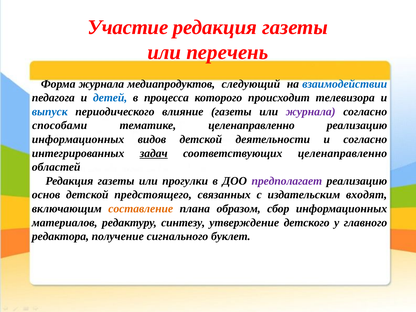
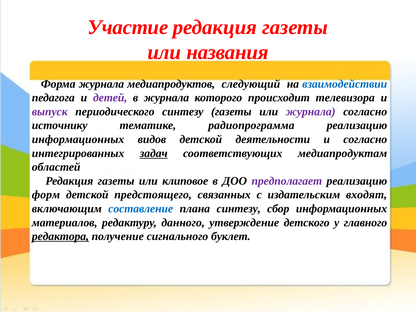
перечень: перечень -> названия (228, 52)
детей colour: blue -> purple (110, 98)
в процесса: процесса -> журнала (166, 98)
выпуск colour: blue -> purple (50, 112)
периодического влияние: влияние -> синтезу (183, 112)
способами: способами -> источнику (60, 125)
тематике целенаправленно: целенаправленно -> радиопрограмма (251, 125)
соответствующих целенаправленно: целенаправленно -> медиапродуктам (342, 153)
прогулки: прогулки -> клиповое (185, 181)
основ: основ -> форм (46, 195)
составление colour: orange -> blue (141, 209)
плана образом: образом -> синтезу (239, 209)
синтезу: синтезу -> данного (183, 223)
редактора underline: none -> present (60, 236)
